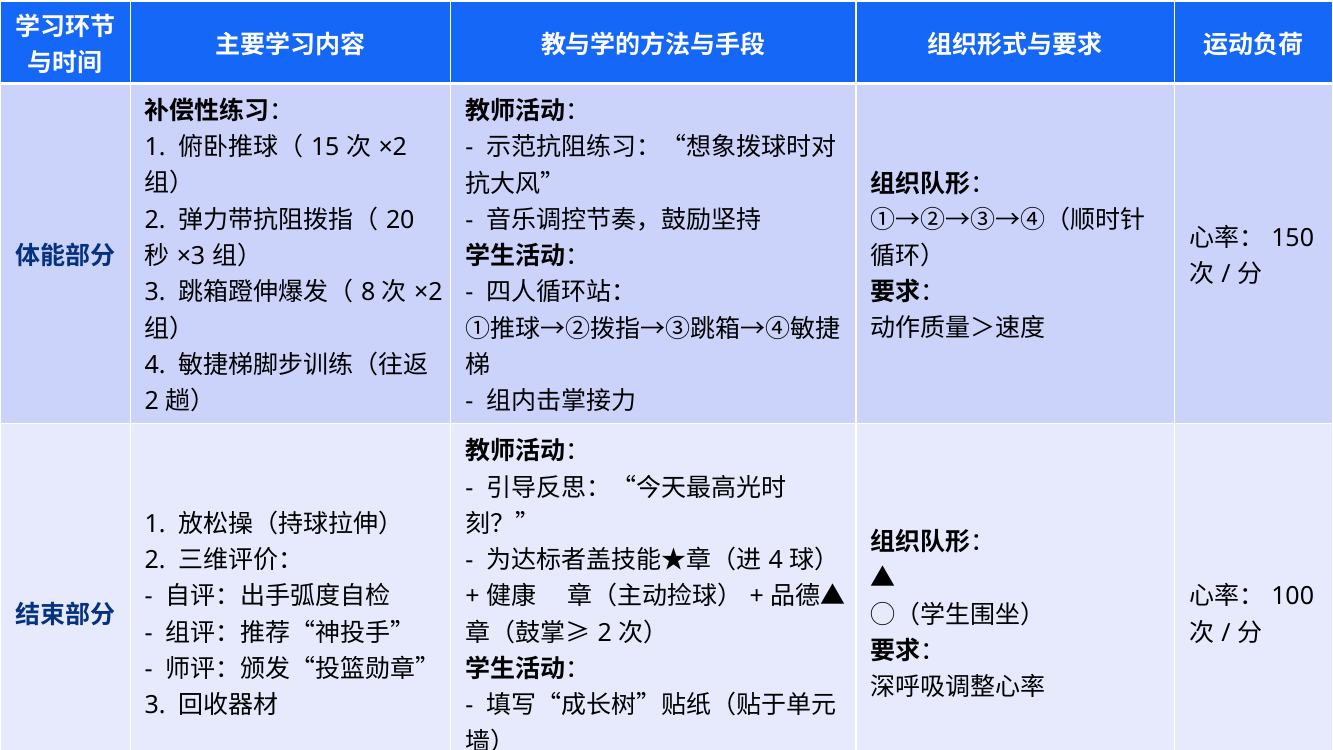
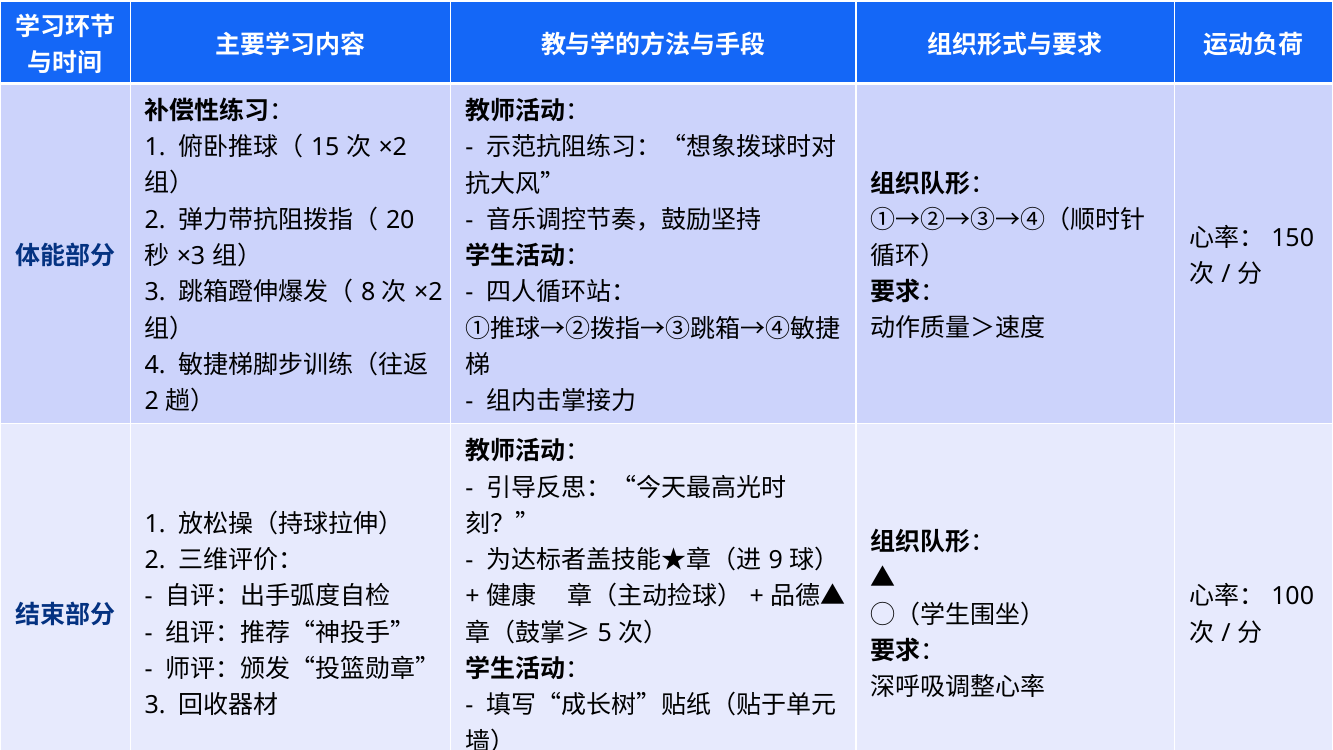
4: 4 -> 9 (776, 560)
2: 2 -> 5 (605, 633)
